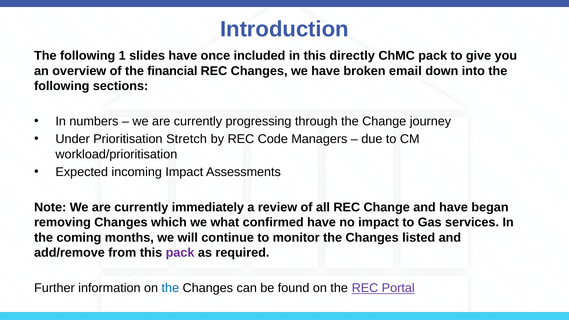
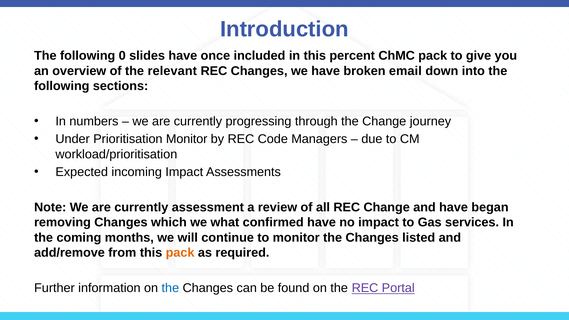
1: 1 -> 0 (122, 56)
directly: directly -> percent (352, 56)
financial: financial -> relevant (172, 71)
Prioritisation Stretch: Stretch -> Monitor (187, 139)
immediately: immediately -> assessment (208, 207)
pack colour: purple -> orange (180, 253)
